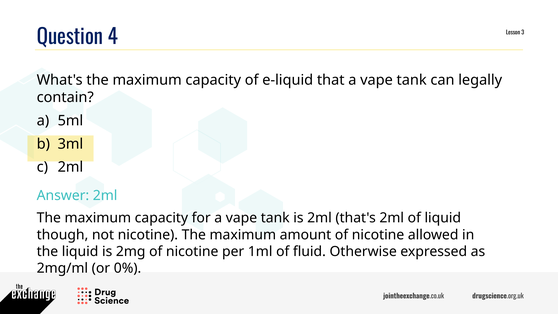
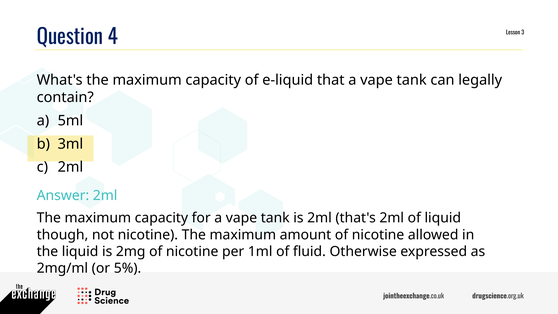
0%: 0% -> 5% (128, 268)
